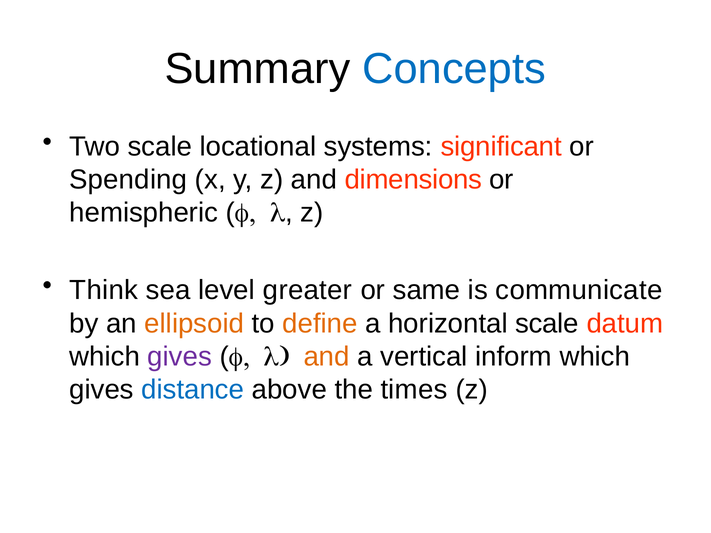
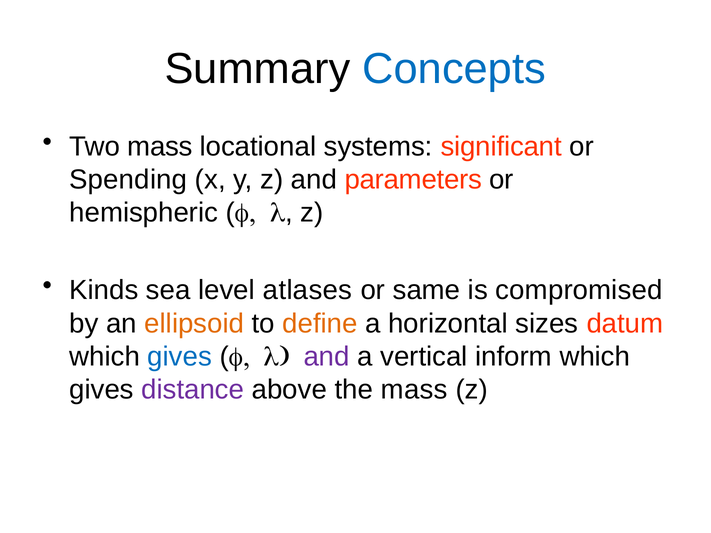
Two scale: scale -> mass (160, 147)
dimensions: dimensions -> parameters (413, 180)
Think: Think -> Kinds (104, 290)
greater: greater -> atlases (308, 290)
communicate: communicate -> compromised (579, 290)
horizontal scale: scale -> sizes (547, 324)
gives colour: purple -> blue (180, 357)
and colour: orange -> purple (327, 357)
distance colour: blue -> purple (193, 390)
the times: times -> mass (414, 390)
